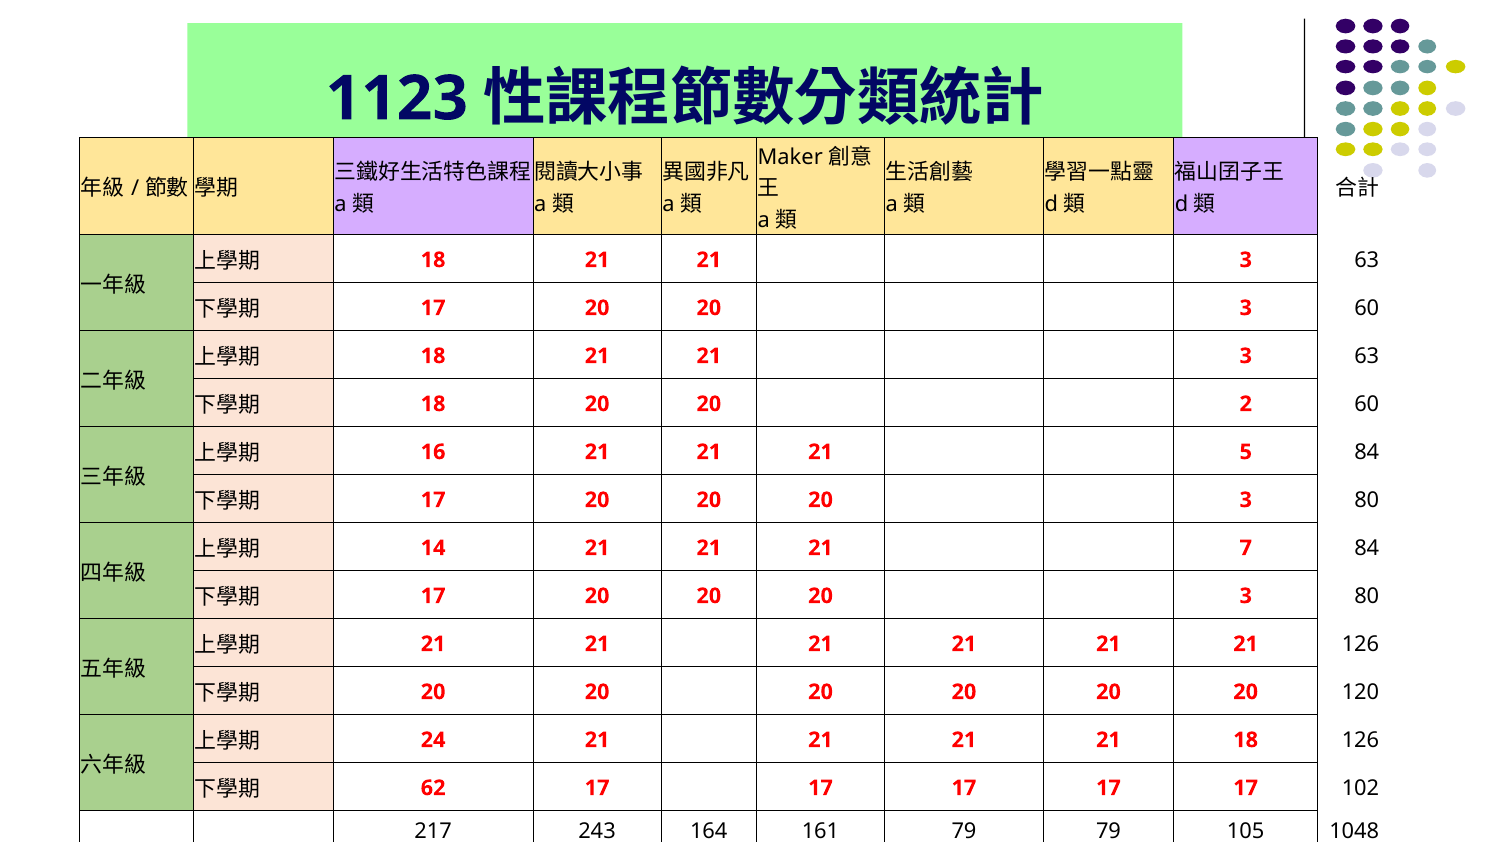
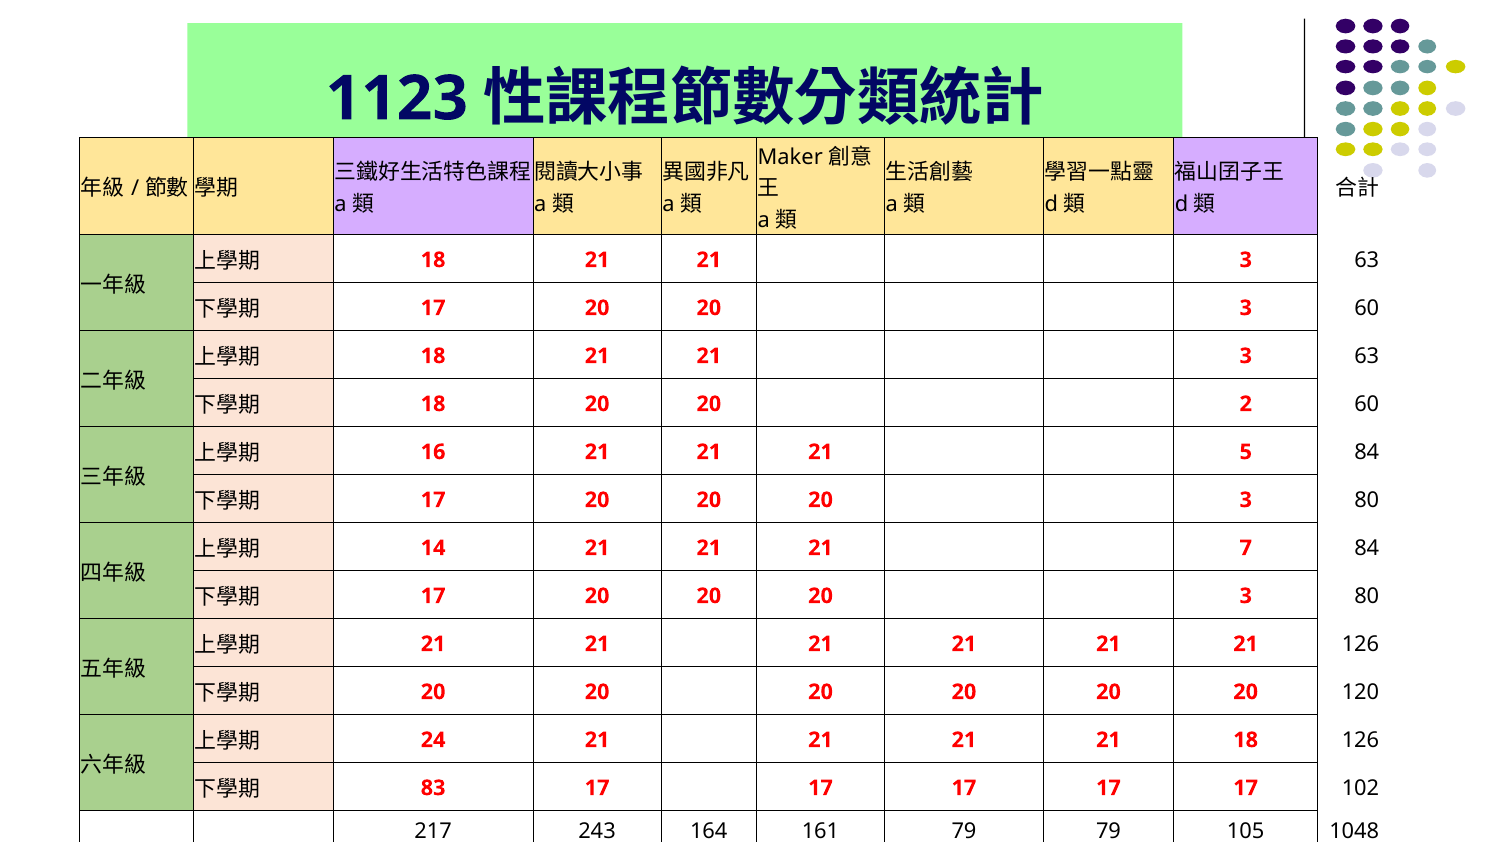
62: 62 -> 83 (433, 789)
